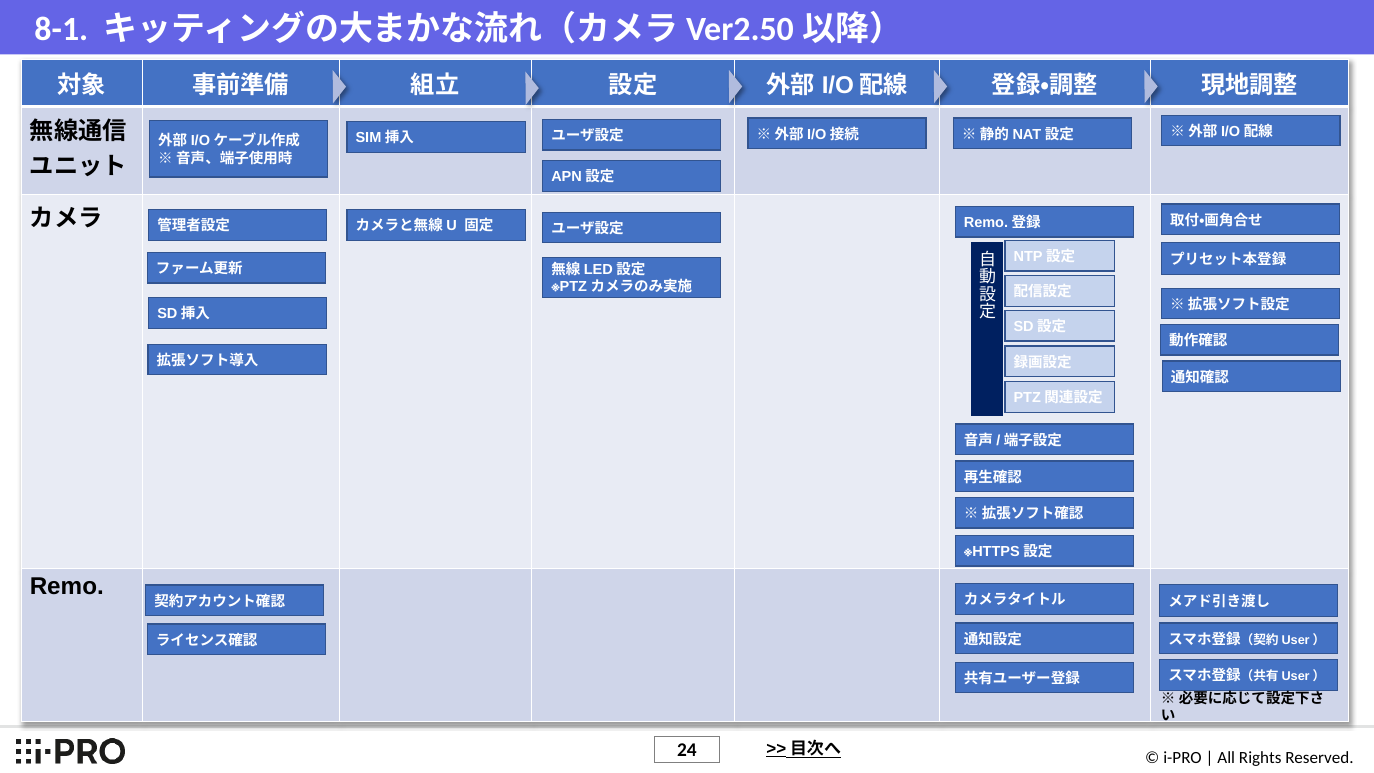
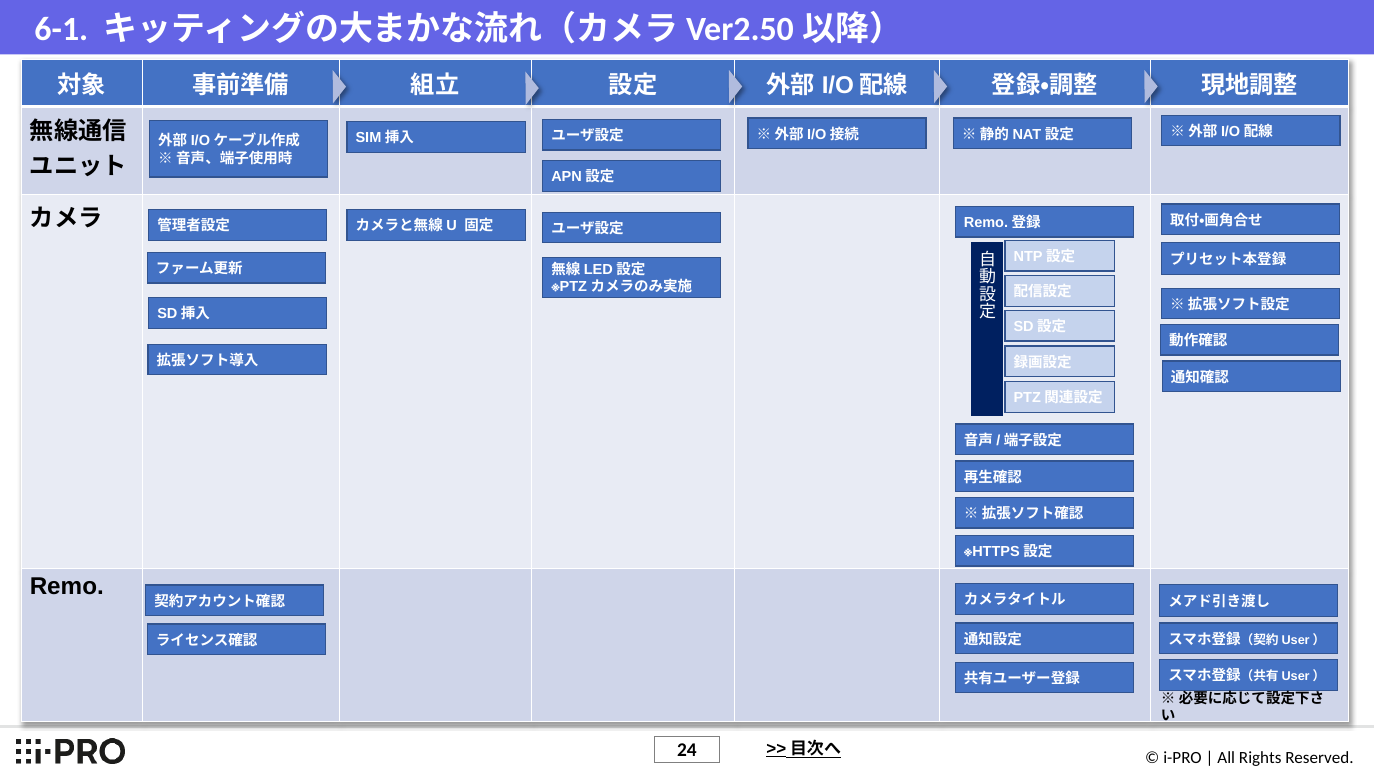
8-1: 8-1 -> 6-1 (61, 29)
